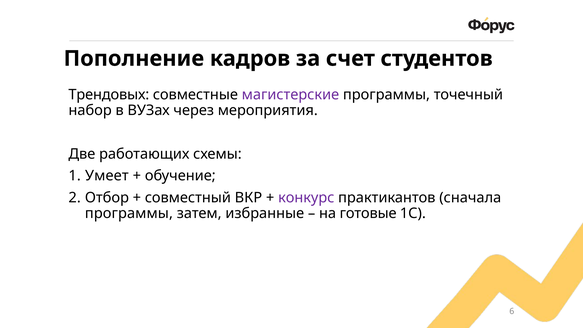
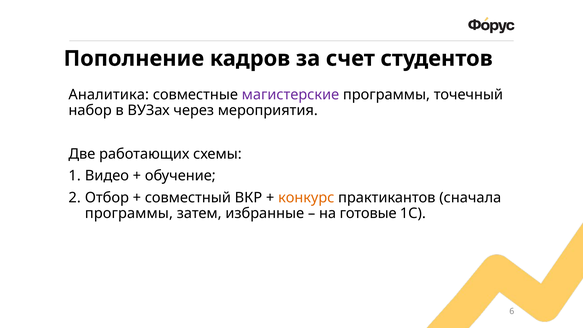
Трендовых: Трендовых -> Аналитика (109, 95)
Умеет: Умеет -> Видео (107, 176)
конкурс colour: purple -> orange (306, 197)
